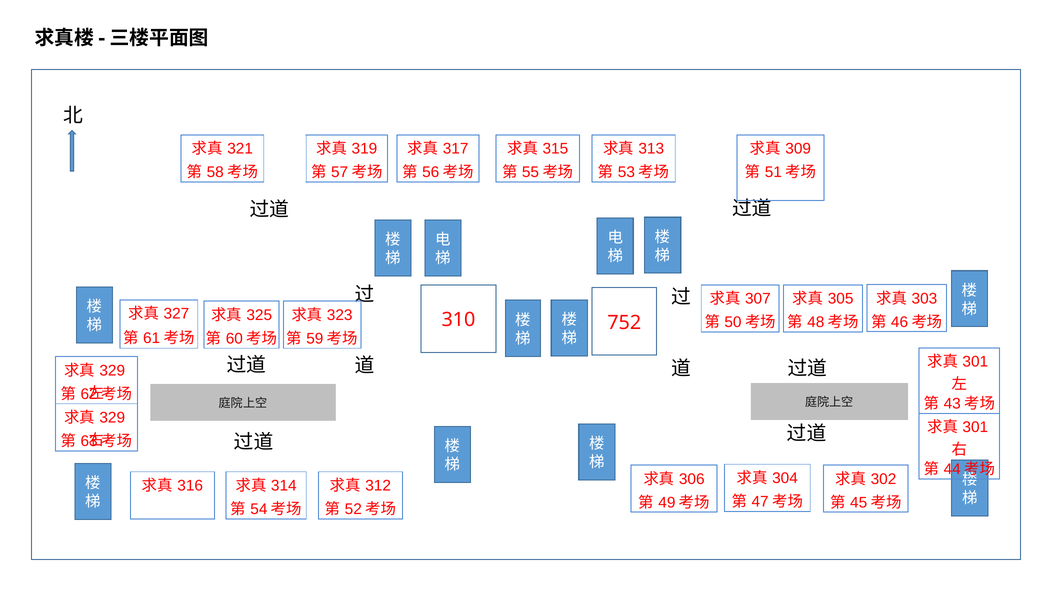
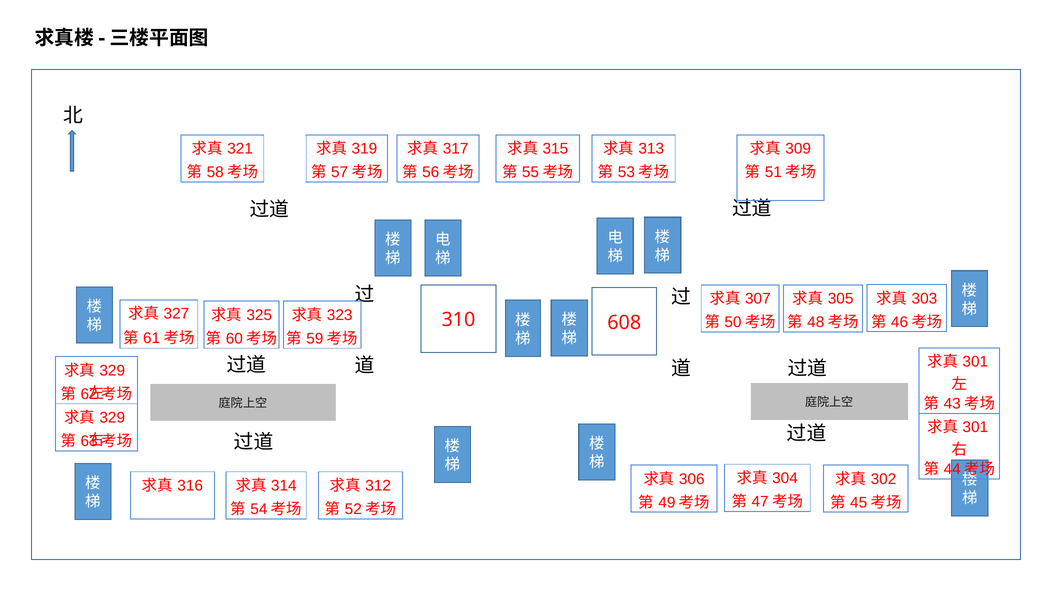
752: 752 -> 608 (624, 323)
